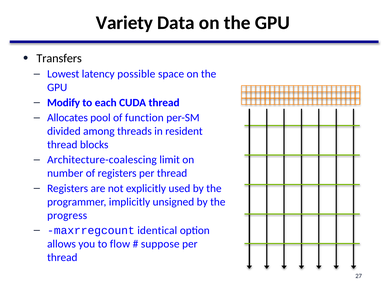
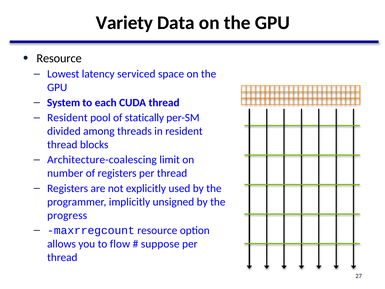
Transfers: Transfers -> Resource (59, 58)
possible: possible -> serviced (136, 74)
Modify: Modify -> System (64, 102)
Allocates: Allocates -> Resident (67, 118)
function: function -> statically (144, 118)
maxrregcount identical: identical -> resource (157, 230)
